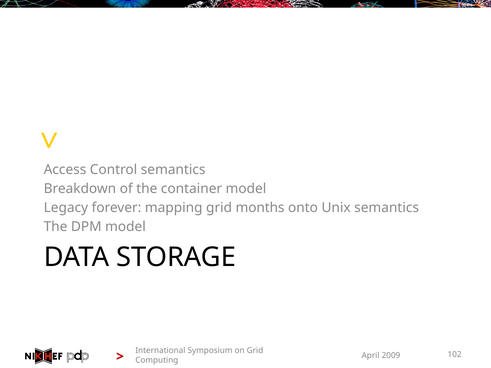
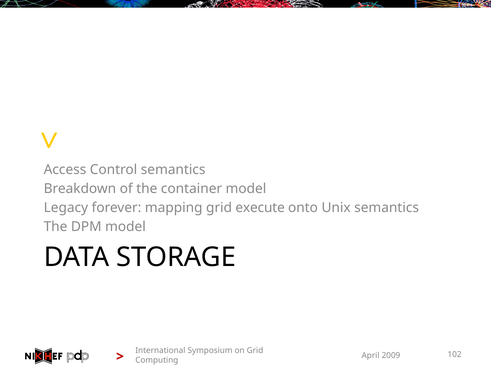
months: months -> execute (260, 208)
